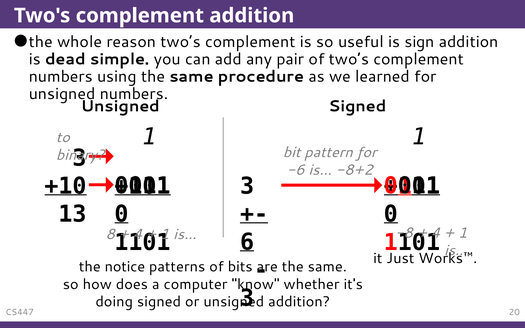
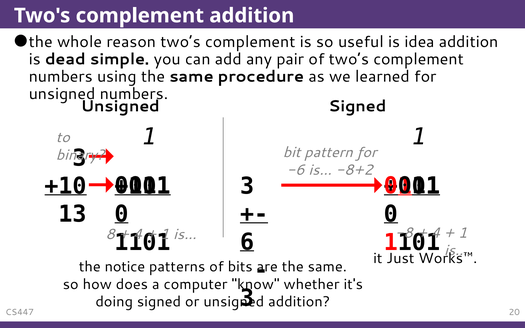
sign: sign -> idea (420, 42)
